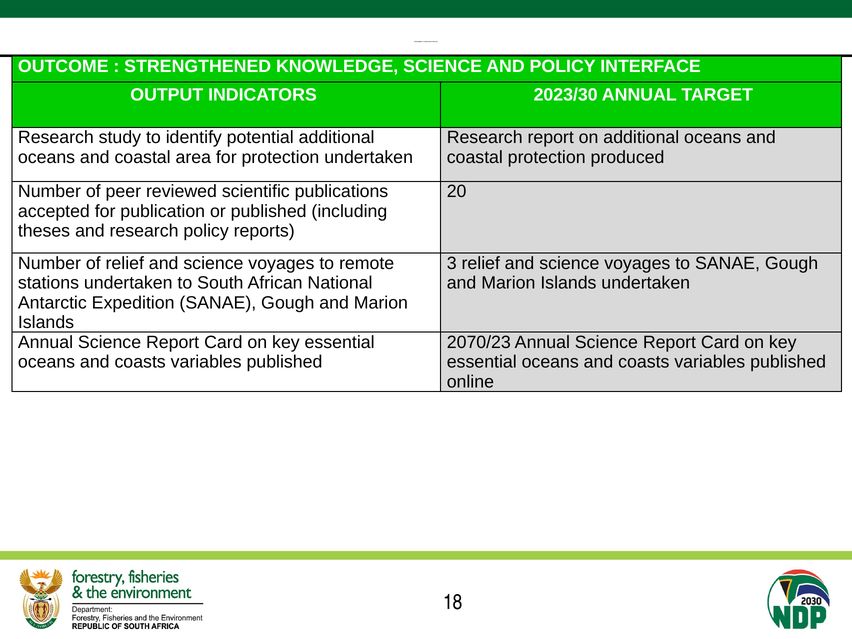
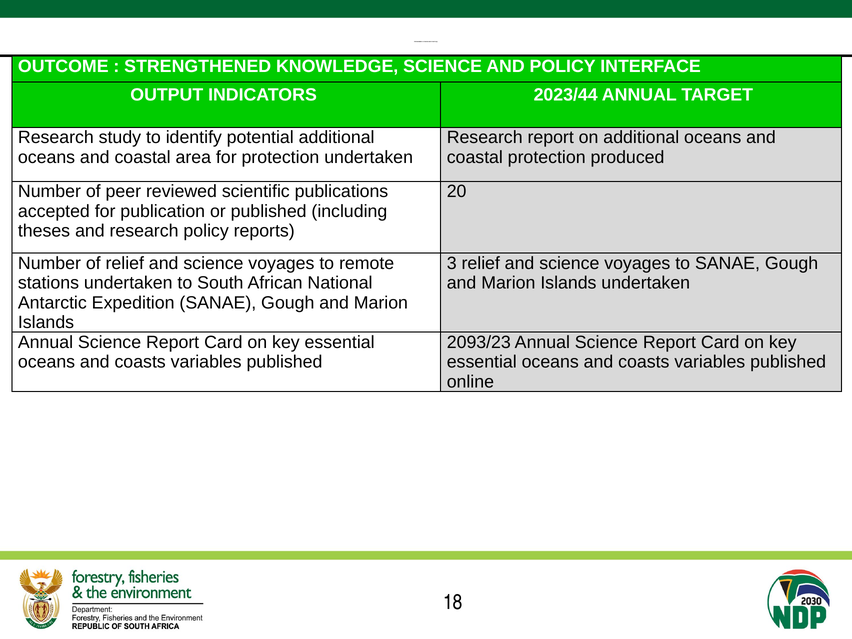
2023/30: 2023/30 -> 2023/44 (566, 95)
2070/23: 2070/23 -> 2093/23 (479, 342)
